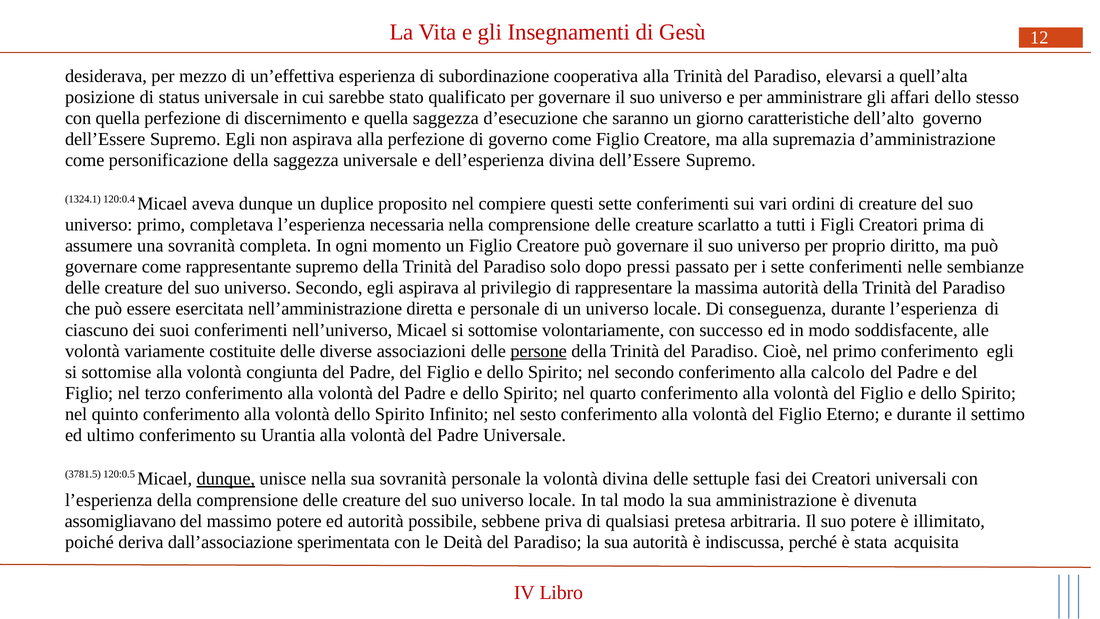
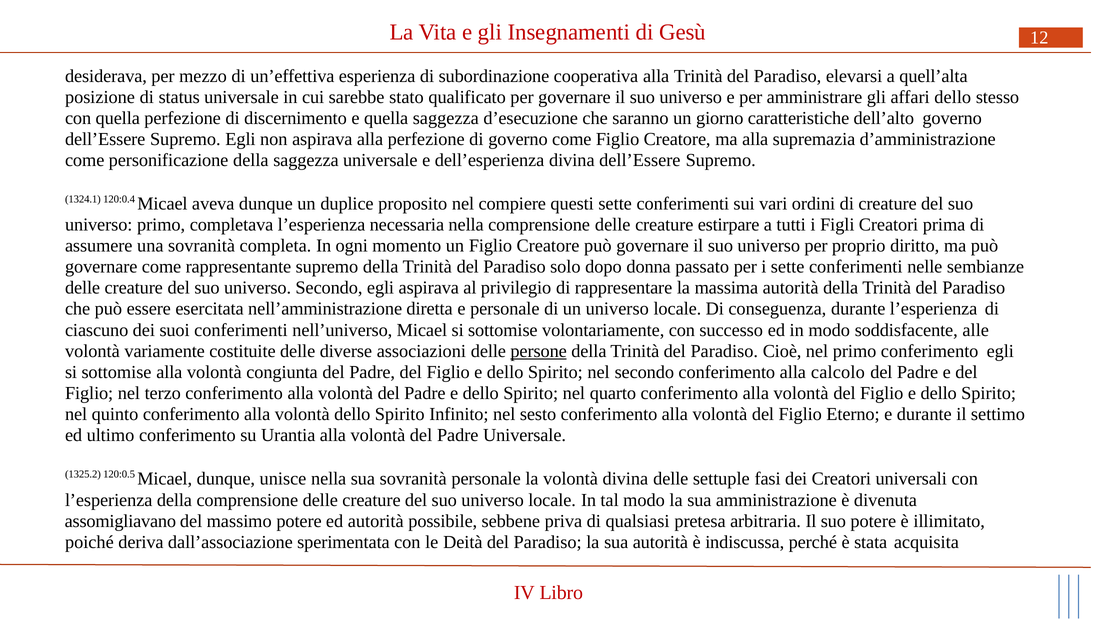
scarlatto: scarlatto -> estirpare (729, 225)
pressi: pressi -> donna (649, 267)
3781.5: 3781.5 -> 1325.2 (83, 475)
dunque underline: present -> none (226, 479)
